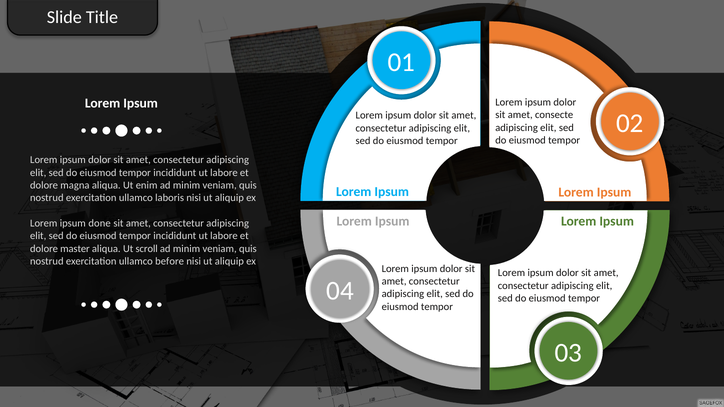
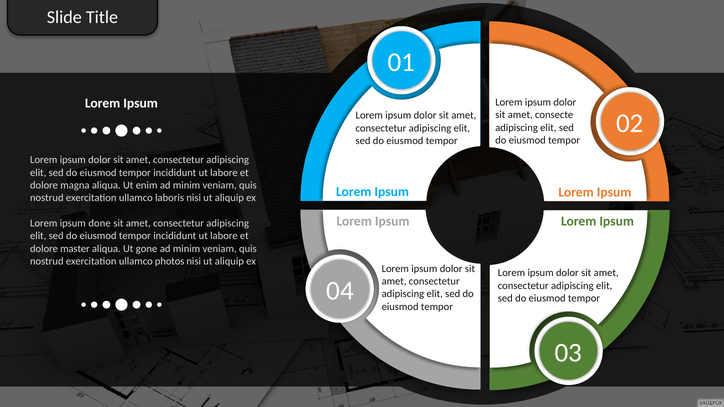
scroll: scroll -> gone (147, 249)
before: before -> photos (170, 261)
